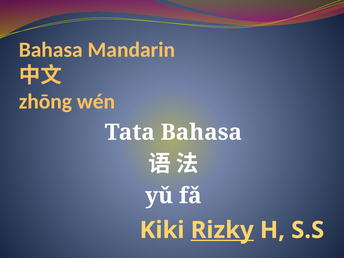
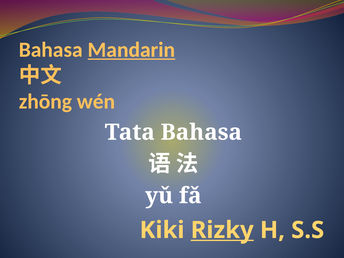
Mandarin underline: none -> present (131, 50)
